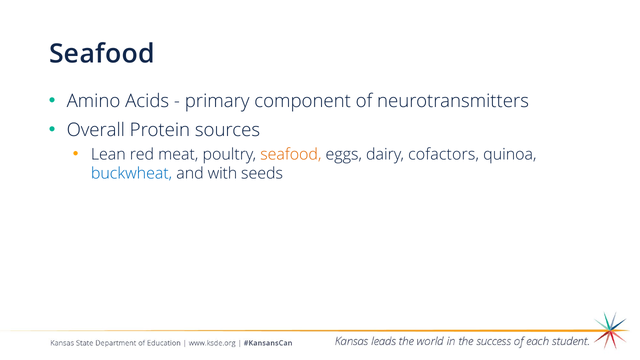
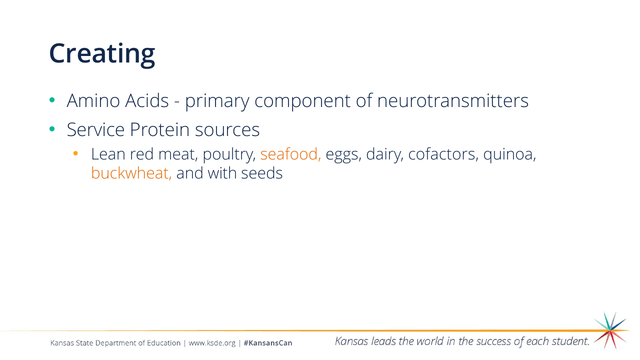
Seafood: Seafood -> Creating (102, 54)
Overall: Overall -> Service (96, 130)
buckwheat colour: blue -> orange (132, 173)
